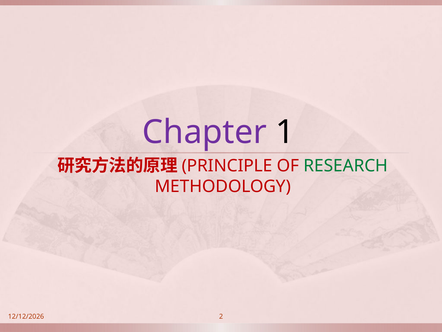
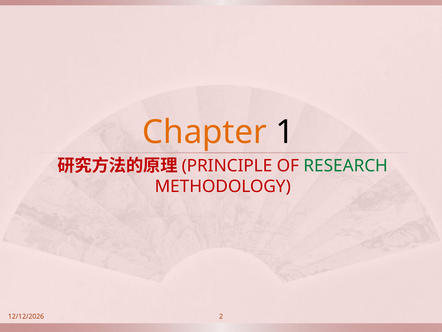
Chapter colour: purple -> orange (205, 132)
